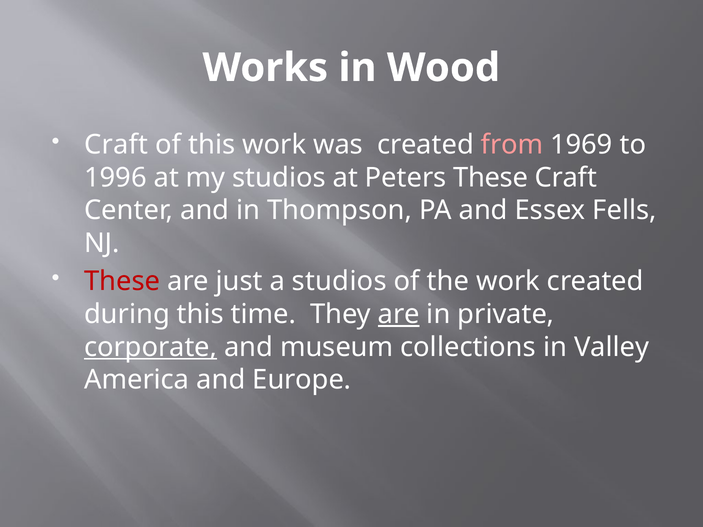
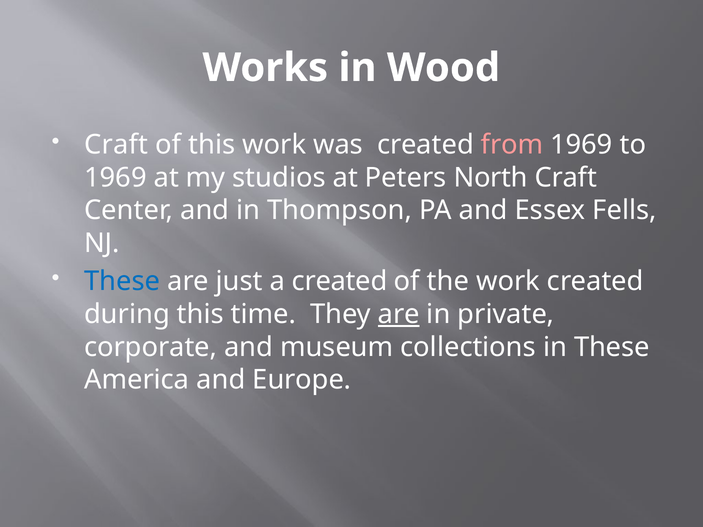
1996: 1996 -> 1969 (115, 178)
Peters These: These -> North (491, 178)
These colour: red -> blue (122, 282)
a studios: studios -> created (340, 282)
corporate underline: present -> none (151, 347)
in Valley: Valley -> These (612, 347)
